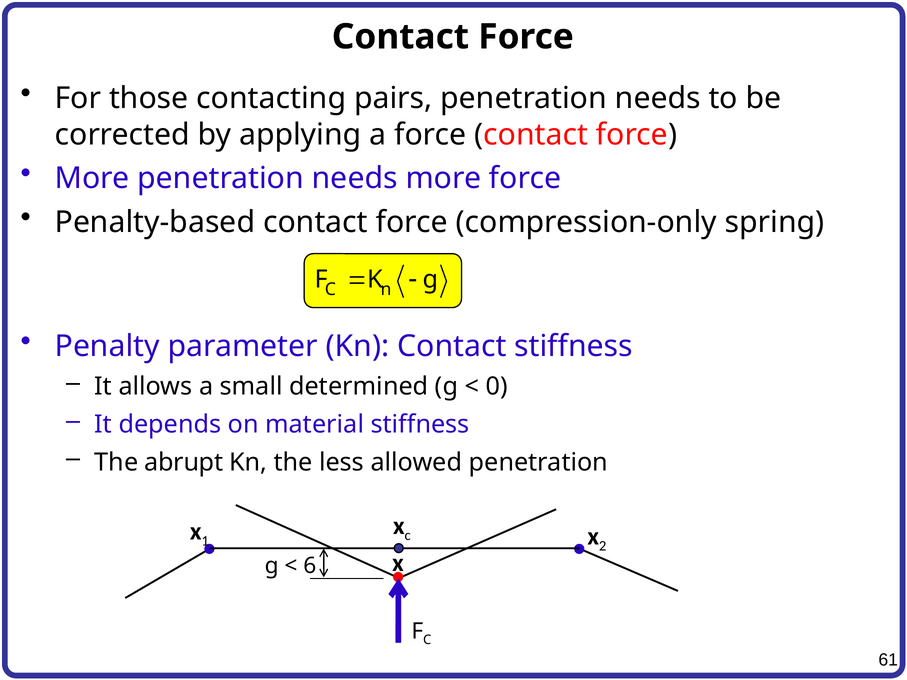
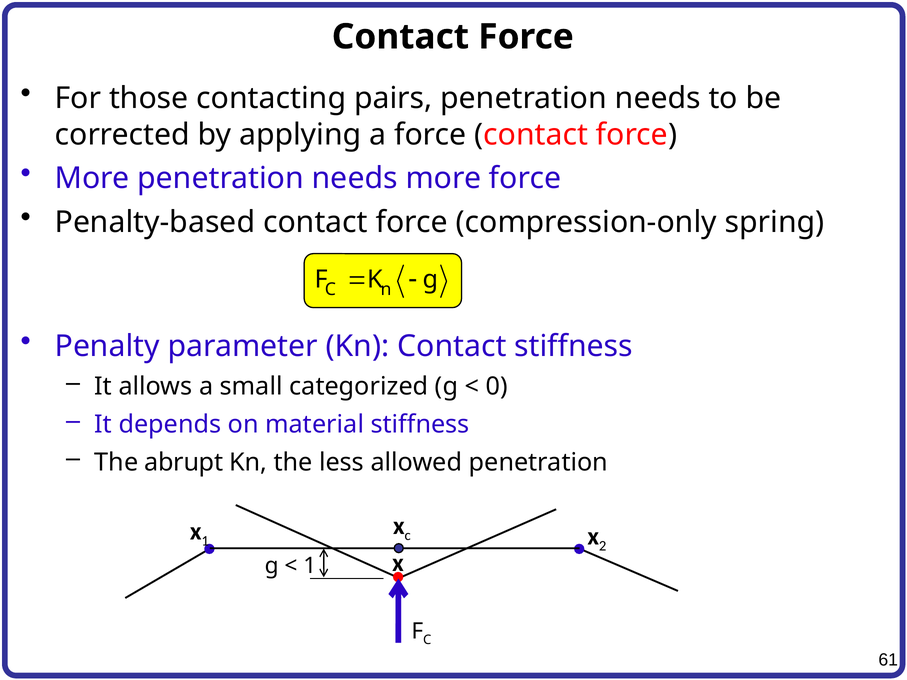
determined: determined -> categorized (359, 387)
6: 6 -> 1 (310, 566)
